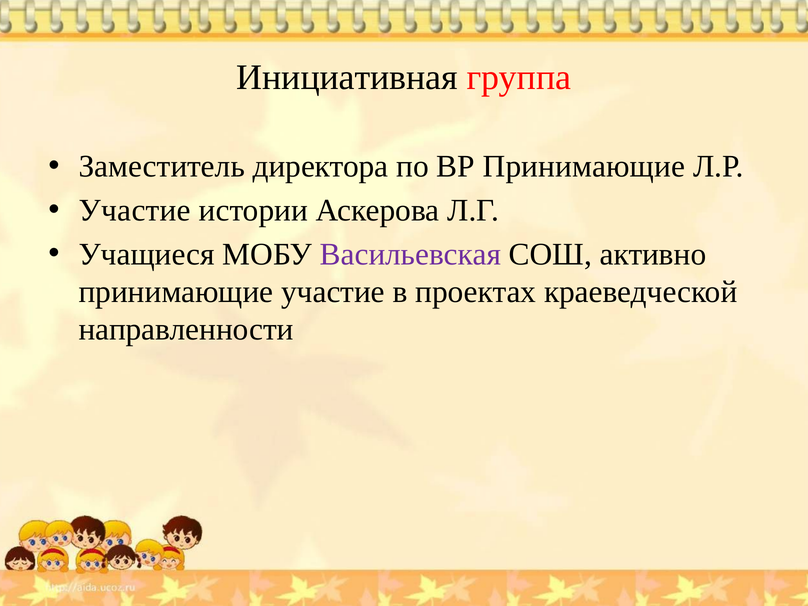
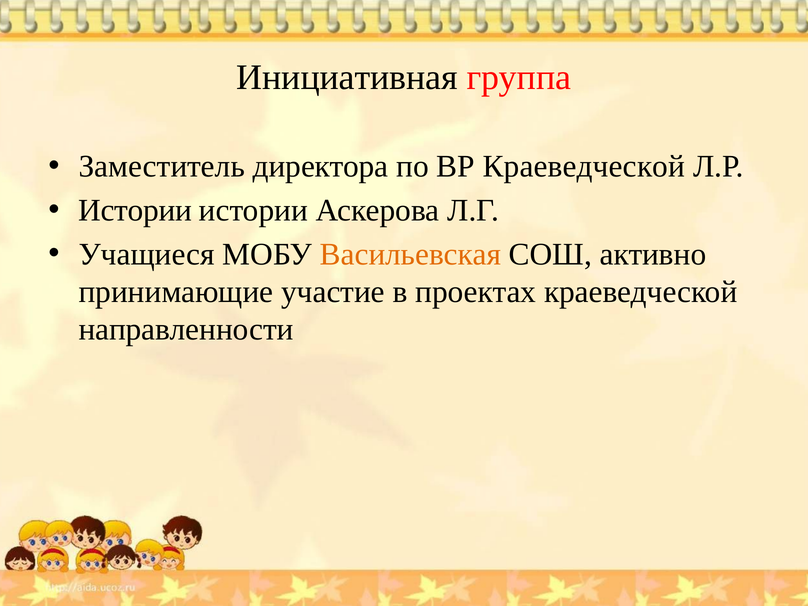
ВР Принимающие: Принимающие -> Краеведческой (584, 166)
Участие: Участие -> Истории (135, 210)
Васильевская colour: purple -> orange (411, 254)
